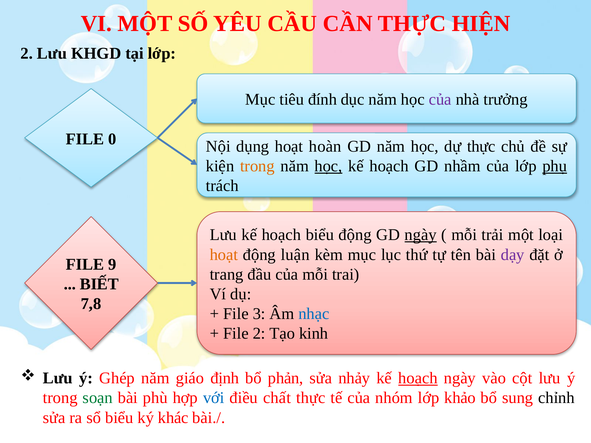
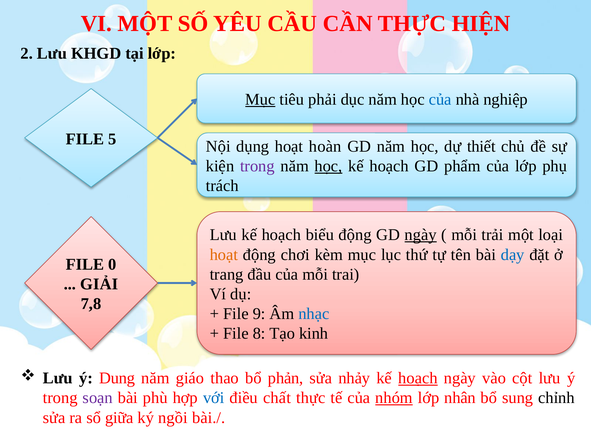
Mục underline: none -> present (260, 100)
đính: đính -> phải (322, 100)
của colour: purple -> blue (440, 100)
trưởng: trưởng -> nghiệp (506, 100)
0: 0 -> 5 (112, 139)
dự thực: thực -> thiết (481, 146)
trong colour: orange -> purple (257, 166)
nhầm: nhầm -> phẩm (462, 166)
phụ underline: present -> none (555, 166)
luận: luận -> chơi (295, 255)
dạy colour: purple -> blue (513, 255)
9: 9 -> 0 (112, 265)
BIẾT: BIẾT -> GIẢI (99, 284)
3: 3 -> 9 (259, 314)
File 2: 2 -> 8 (259, 334)
Ghép: Ghép -> Dung (117, 378)
định: định -> thao (225, 378)
soạn colour: green -> purple (98, 398)
nhóm underline: none -> present (394, 398)
khảo: khảo -> nhân (460, 398)
sổ biểu: biểu -> giữa (119, 418)
khác: khác -> ngồi (173, 418)
